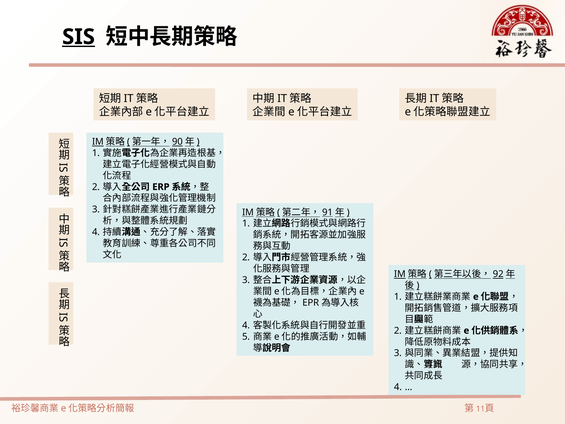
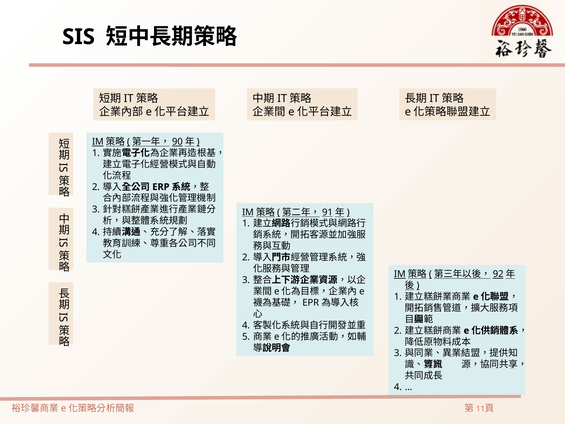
SIS underline: present -> none (79, 37)
